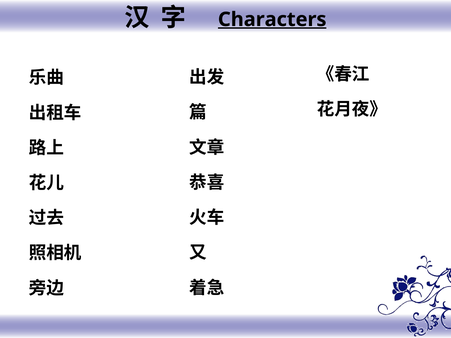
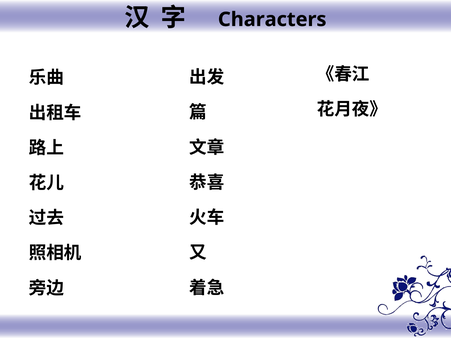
Characters underline: present -> none (272, 19)
